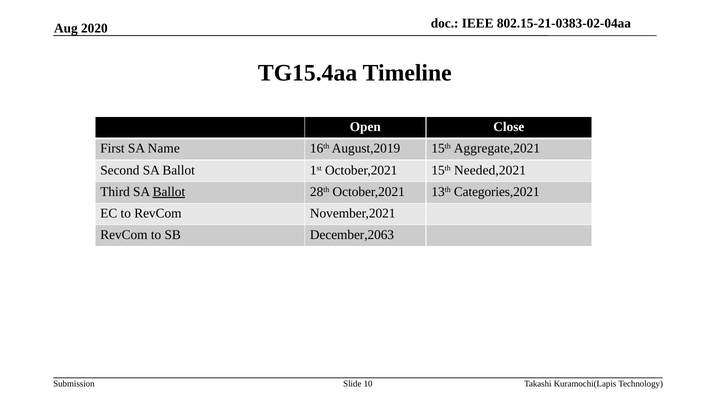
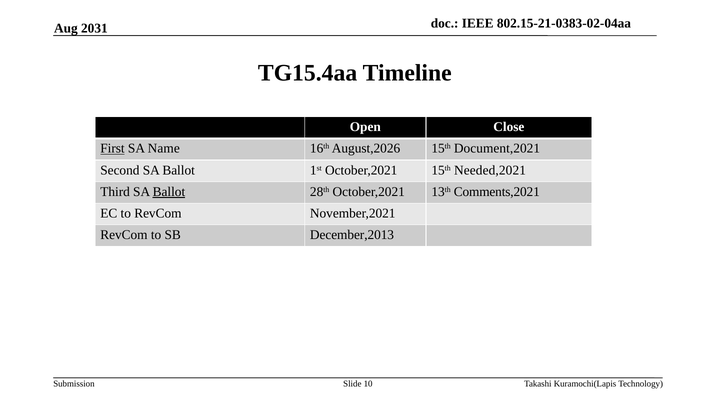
2020: 2020 -> 2031 (94, 28)
First underline: none -> present (113, 148)
August,2019: August,2019 -> August,2026 (366, 148)
Aggregate,2021: Aggregate,2021 -> Document,2021 (497, 148)
Categories,2021: Categories,2021 -> Comments,2021 (497, 192)
December,2063: December,2063 -> December,2013 (352, 235)
